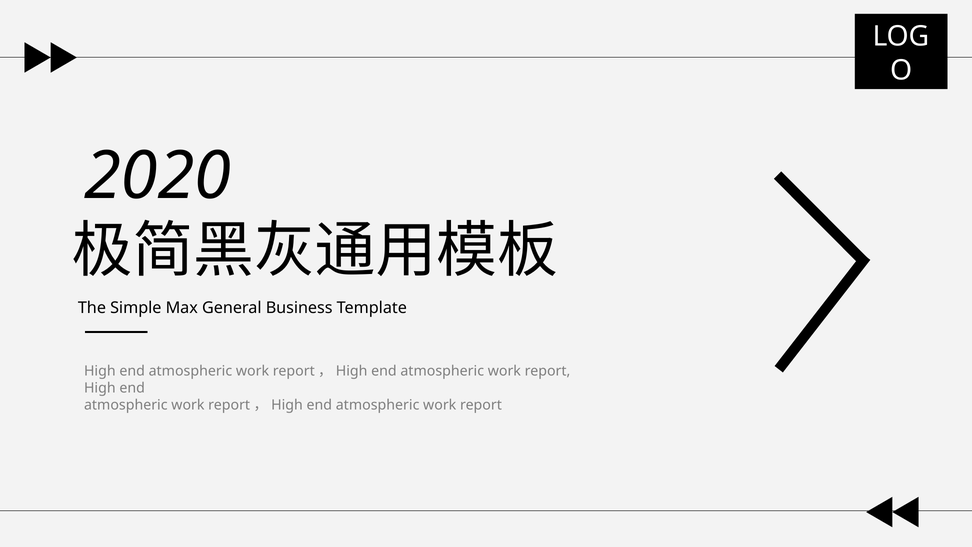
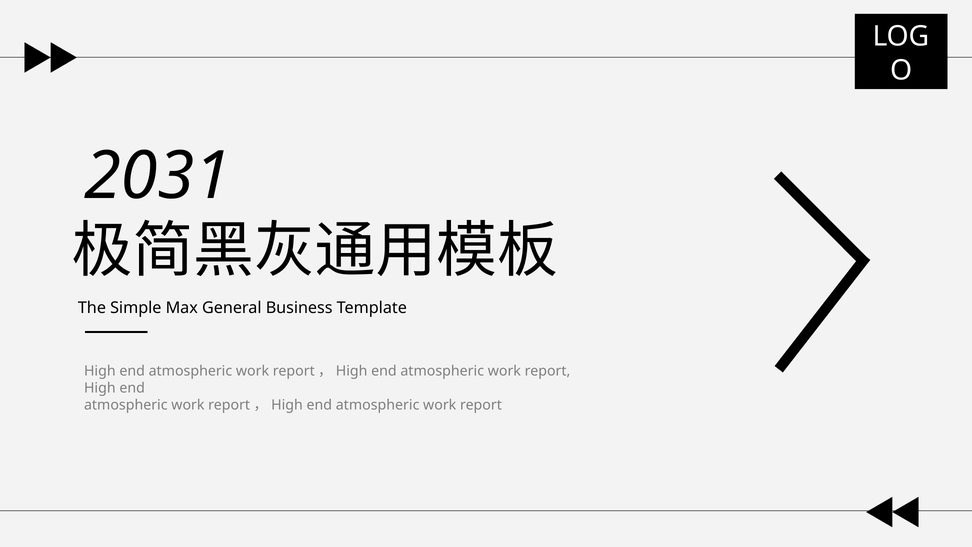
2020: 2020 -> 2031 (158, 176)
